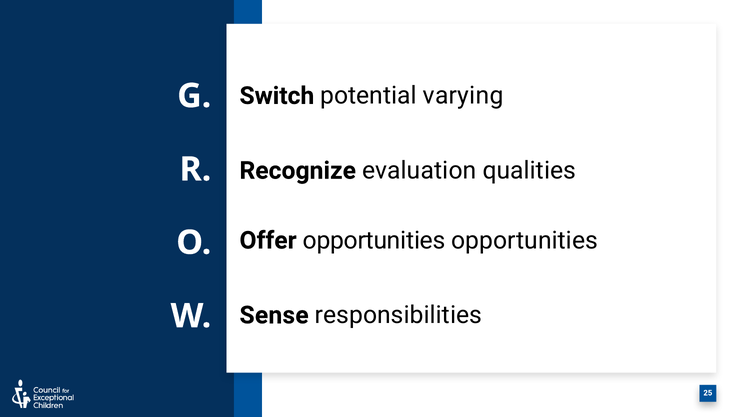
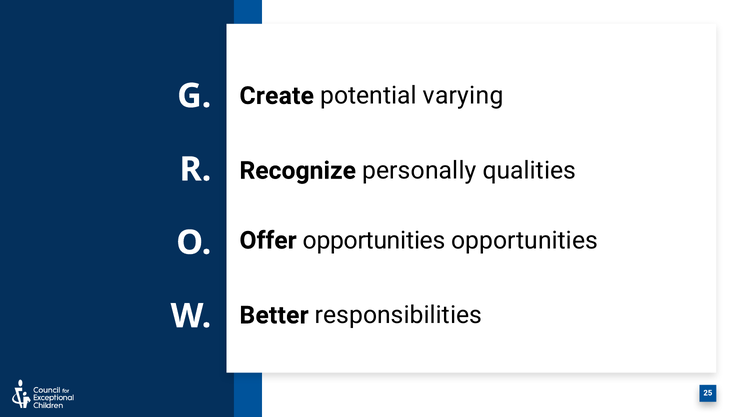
Switch: Switch -> Create (277, 96)
evaluation: evaluation -> personally (419, 171)
Sense: Sense -> Better (274, 315)
